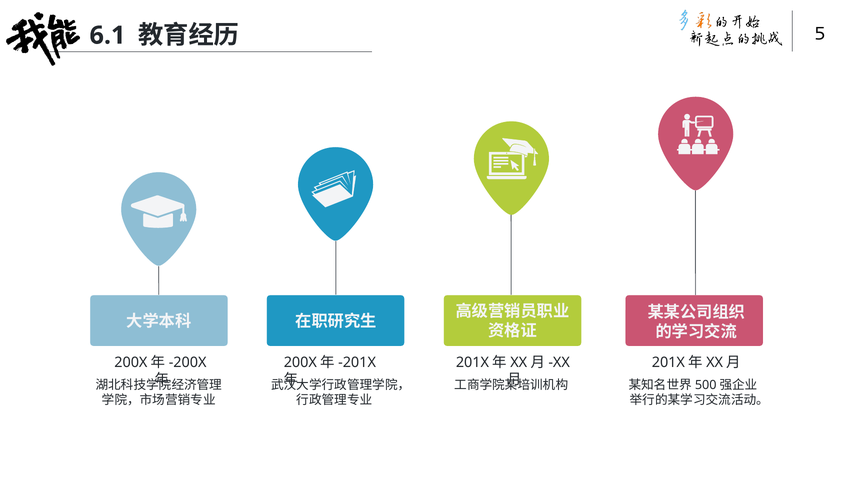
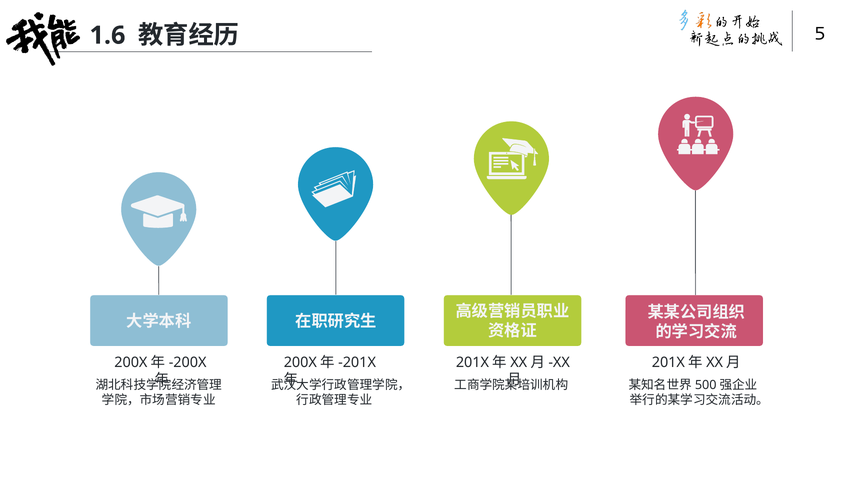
6.1: 6.1 -> 1.6 (107, 35)
